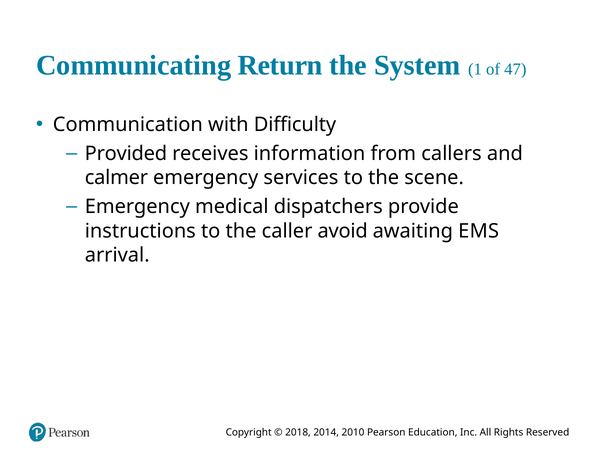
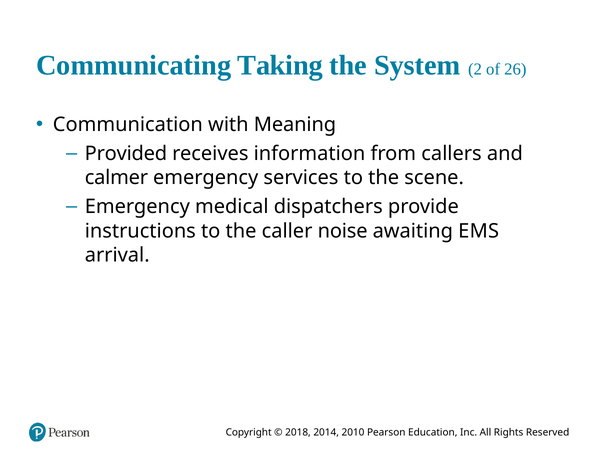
Return: Return -> Taking (280, 65)
1: 1 -> 2 (475, 69)
47: 47 -> 26 (515, 69)
Difficulty: Difficulty -> Meaning (295, 125)
avoid: avoid -> noise (343, 231)
